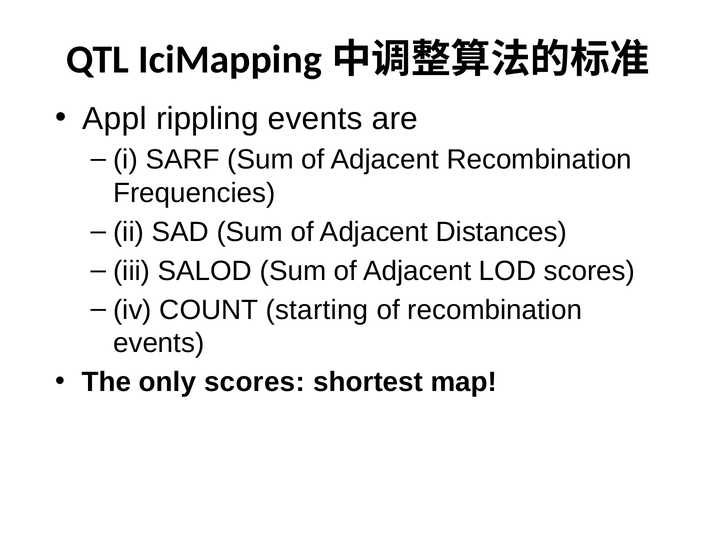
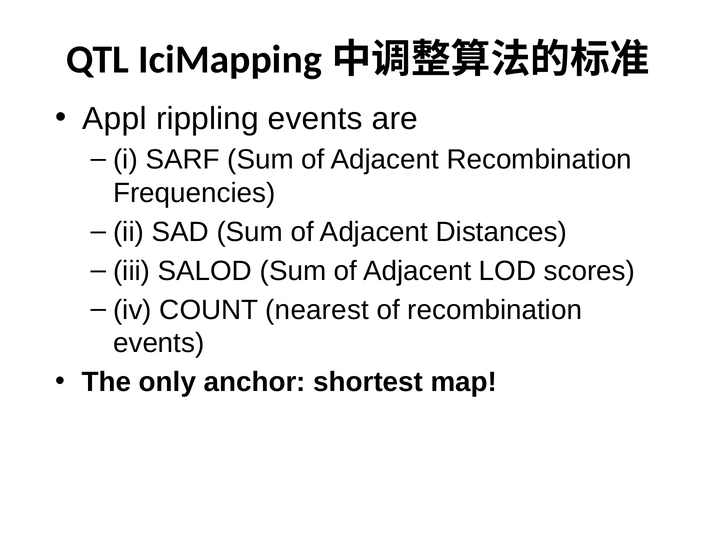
starting: starting -> nearest (317, 310)
only scores: scores -> anchor (255, 382)
